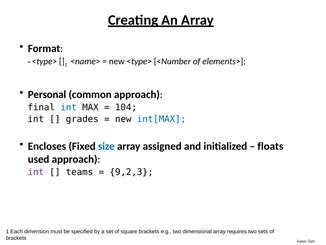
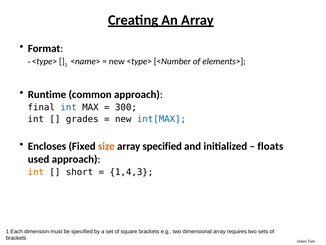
Personal: Personal -> Runtime (47, 94)
104: 104 -> 300 (126, 107)
size colour: blue -> orange (106, 146)
array assigned: assigned -> specified (162, 146)
int colour: purple -> orange (36, 172)
teams: teams -> short (79, 172)
9,2,3: 9,2,3 -> 1,4,3 (131, 172)
